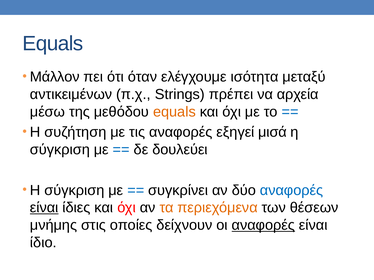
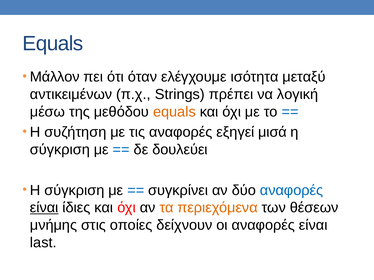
αρχεία: αρχεία -> λογική (298, 95)
αναφορές underline: present -> none (263, 226)
ίδιο: ίδιο -> last (43, 243)
